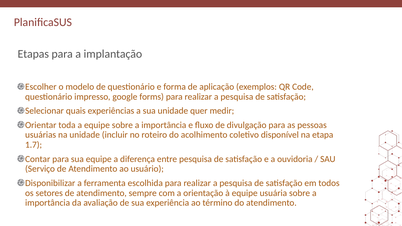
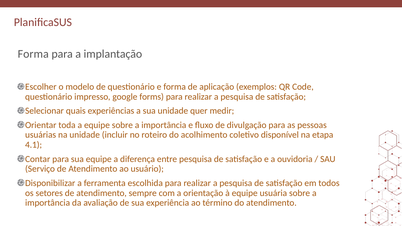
Etapas: Etapas -> Forma (33, 54)
1.7: 1.7 -> 4.1 (34, 145)
